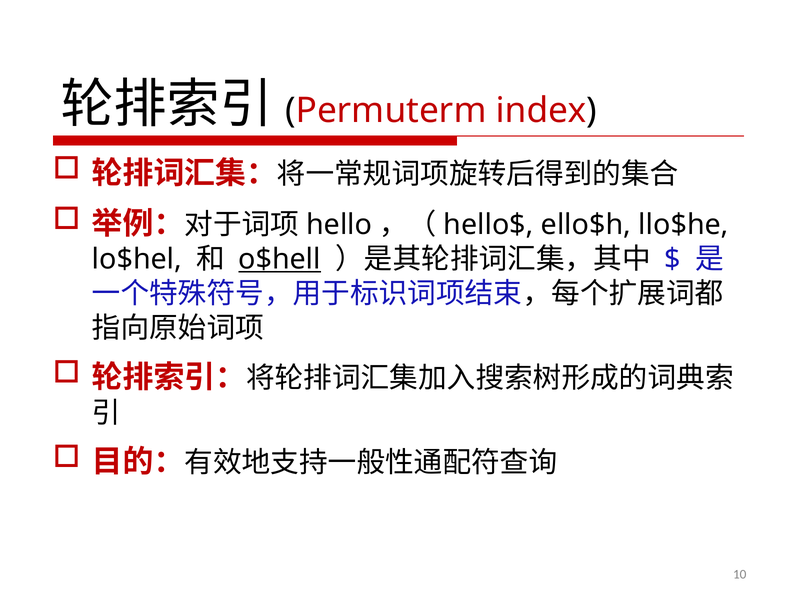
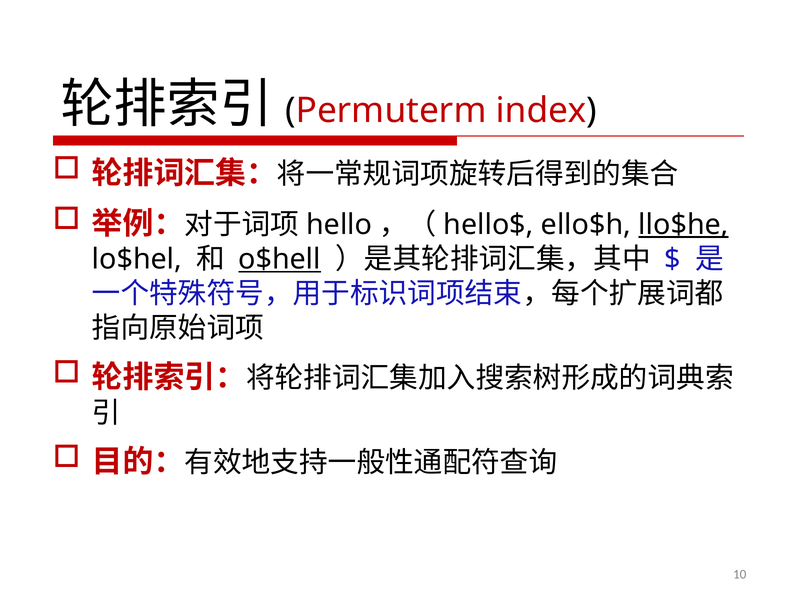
llo$he underline: none -> present (684, 224)
